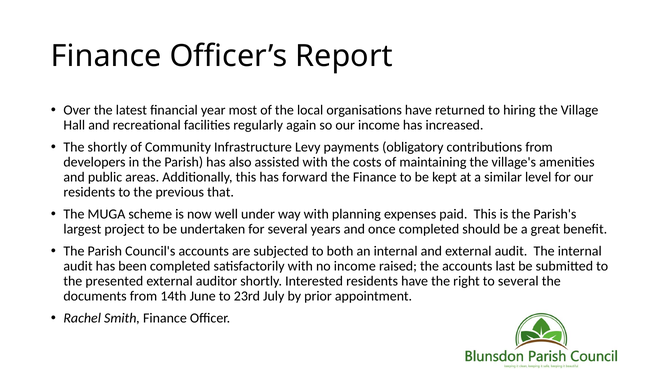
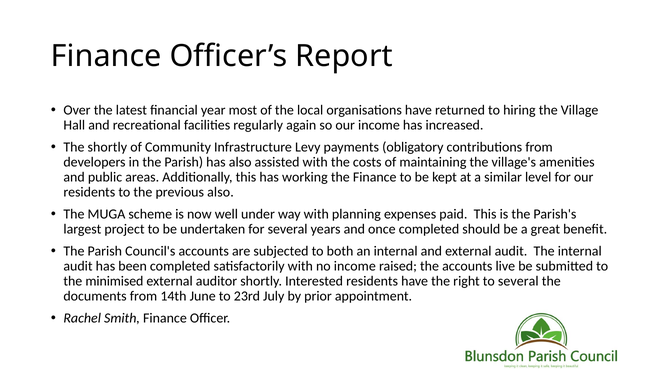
forward: forward -> working (305, 177)
previous that: that -> also (220, 192)
last: last -> live (505, 266)
presented: presented -> minimised (114, 281)
